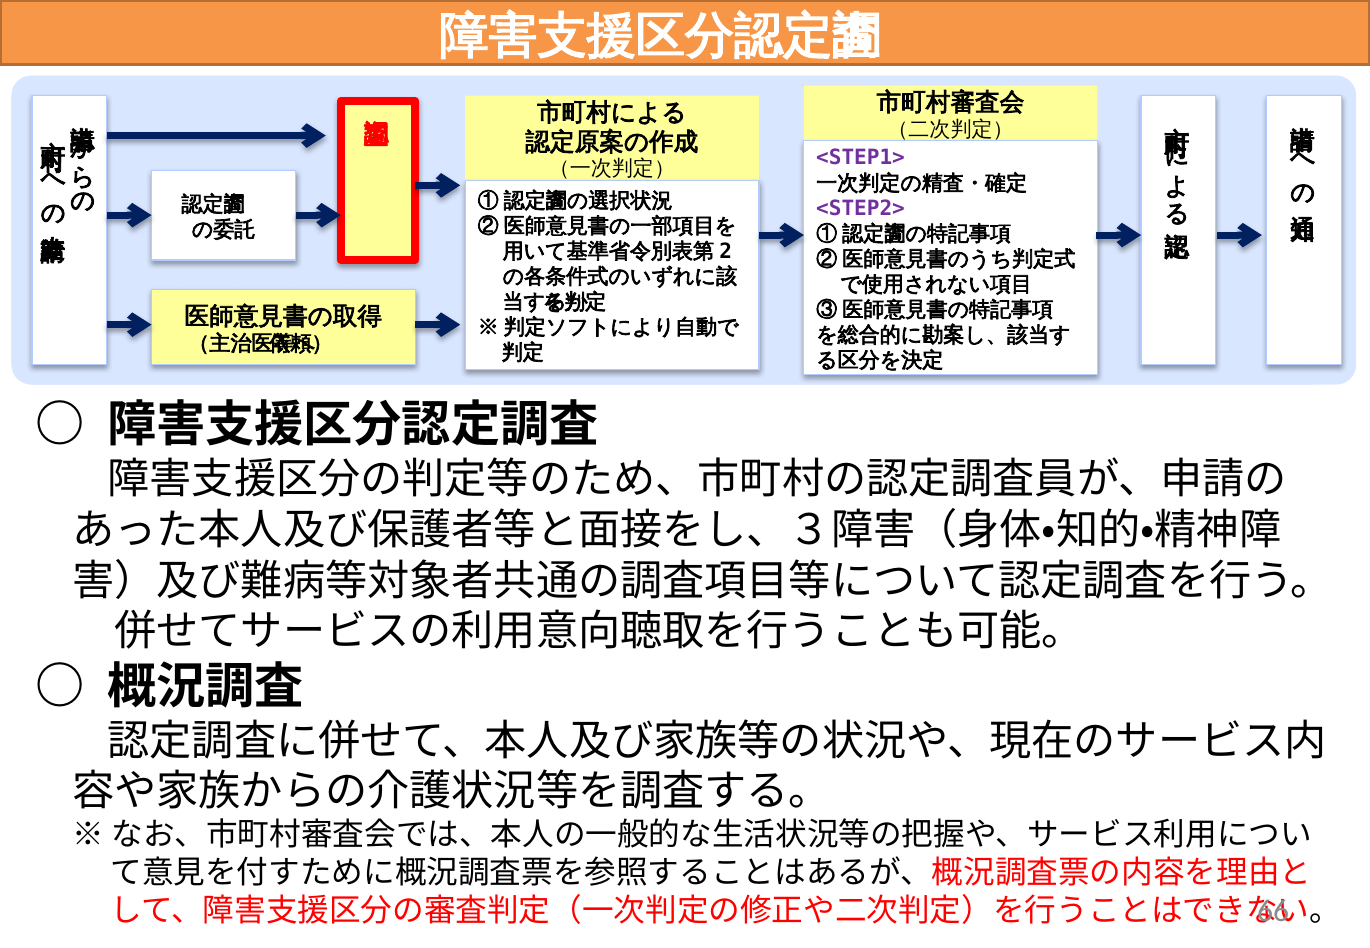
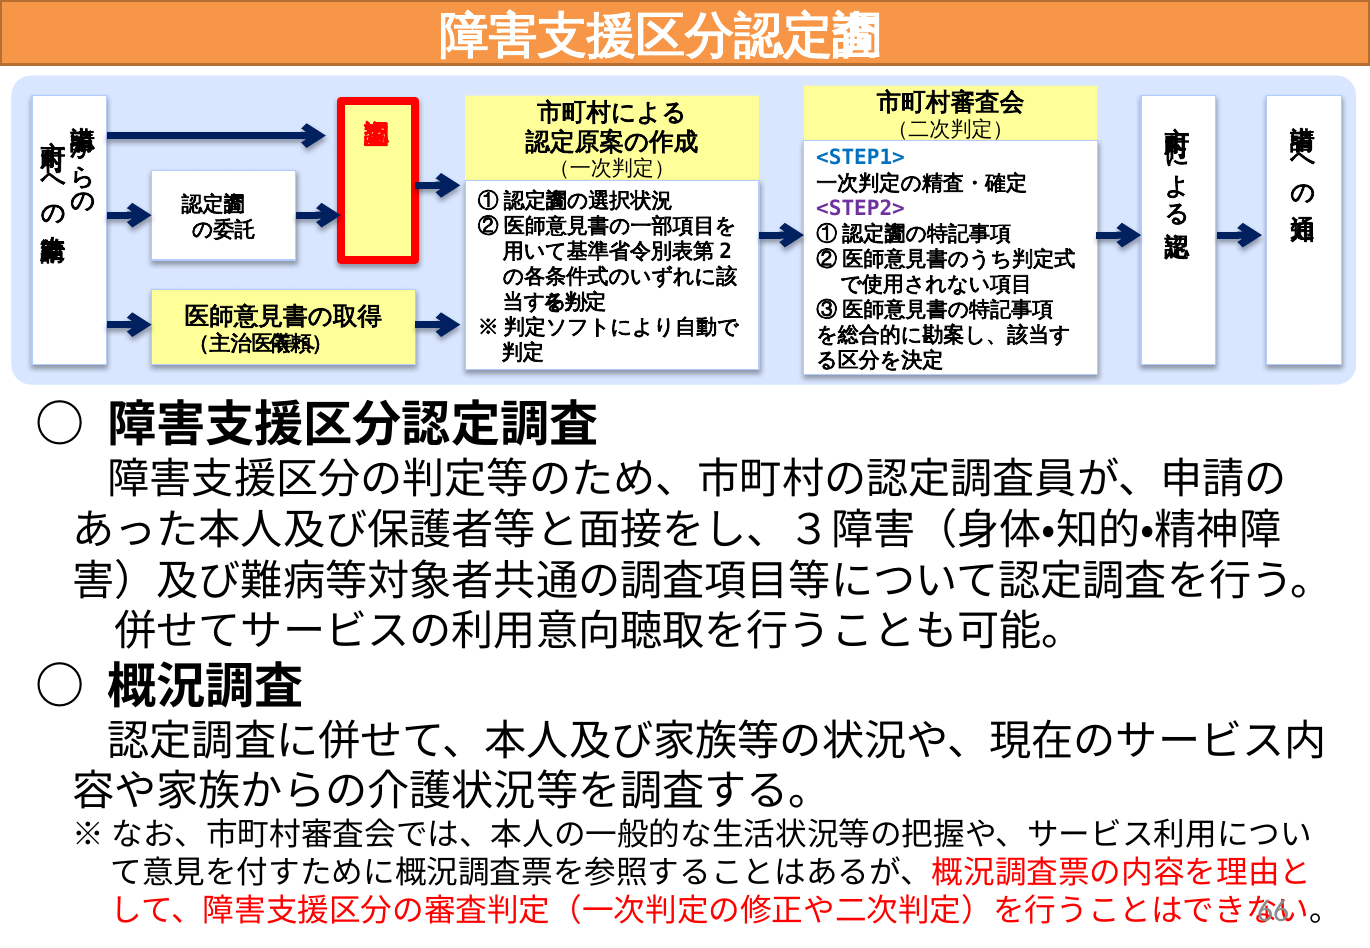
<STEP1> colour: purple -> blue (861, 158)
